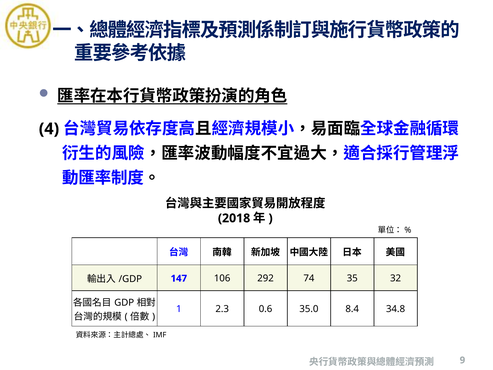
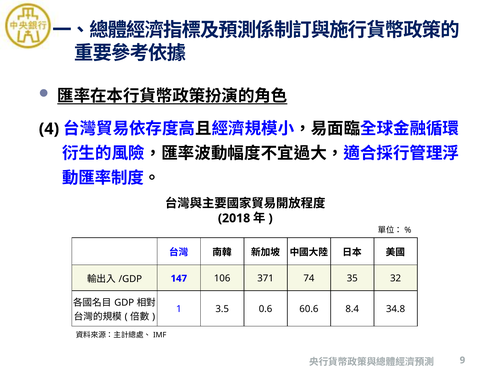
292: 292 -> 371 (266, 278)
2.3: 2.3 -> 3.5 (222, 309)
35.0: 35.0 -> 60.6 (309, 309)
